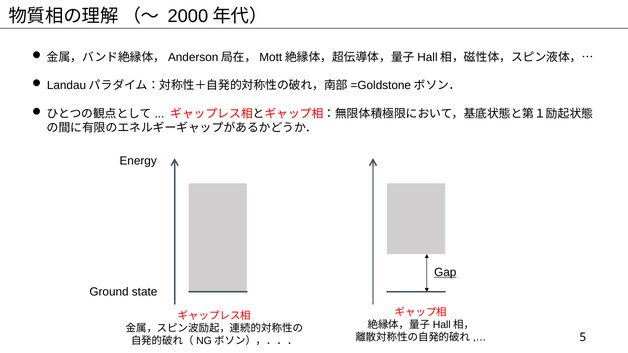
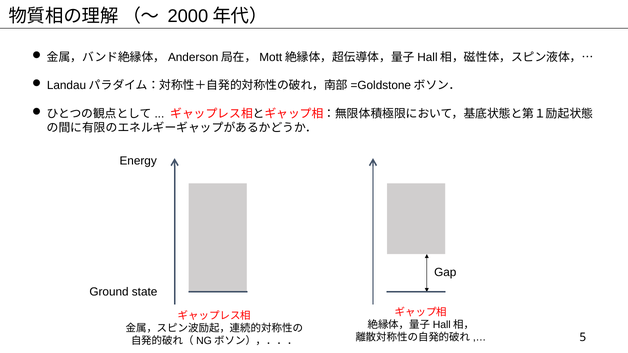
Gap underline: present -> none (445, 273)
